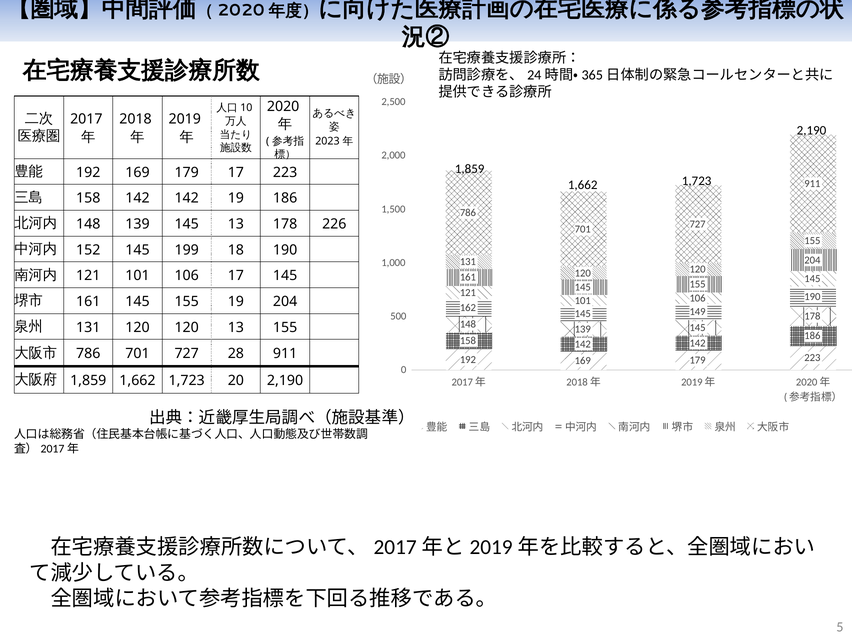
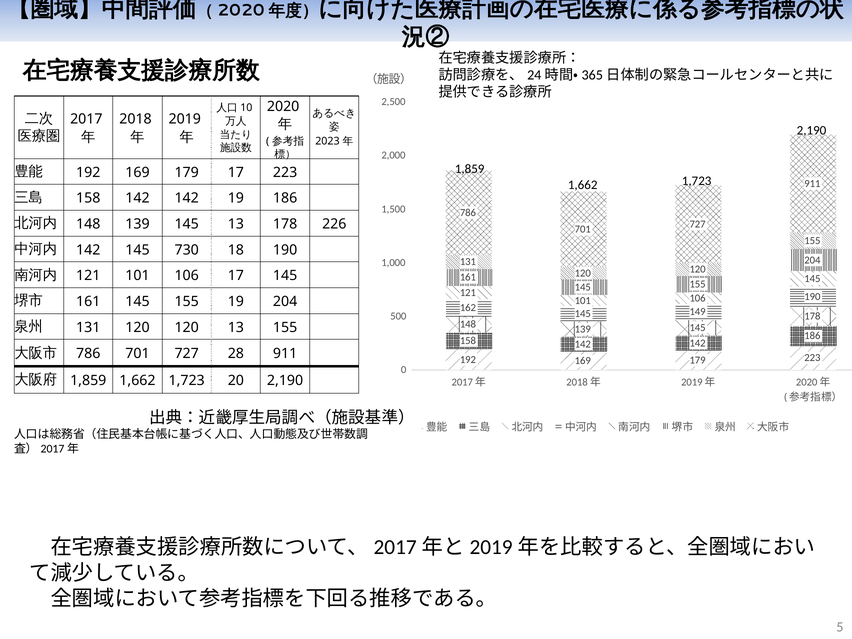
152: 152 -> 142 (88, 250)
199: 199 -> 730 (187, 250)
